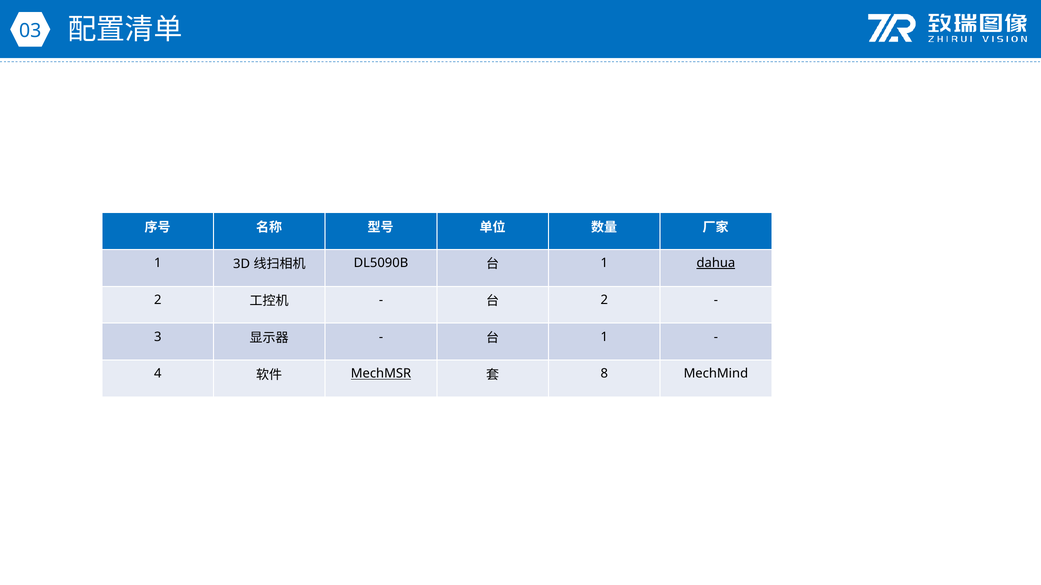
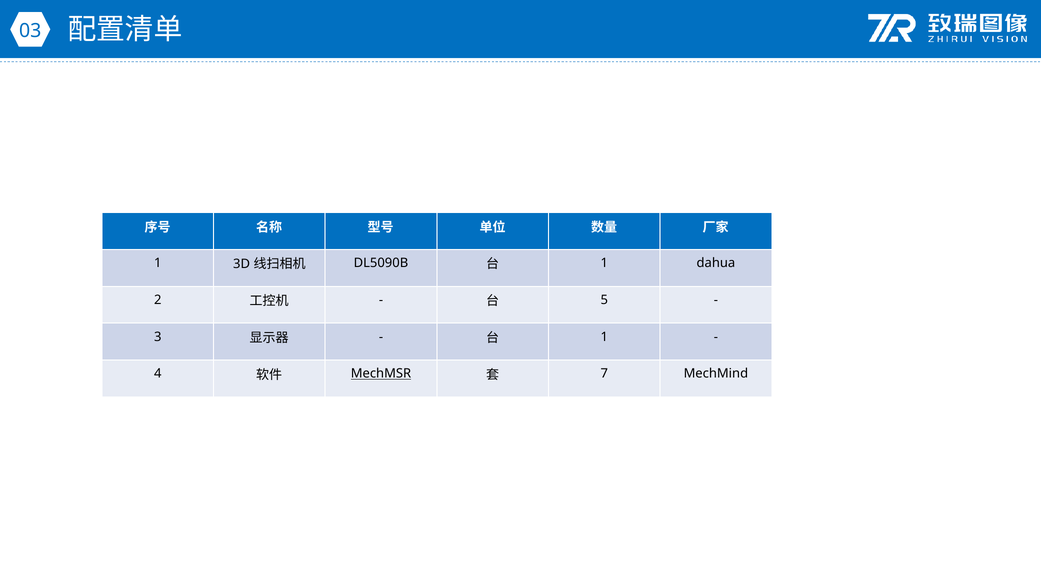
dahua underline: present -> none (716, 263)
2: 2 -> 5 (604, 300)
8: 8 -> 7 (604, 374)
